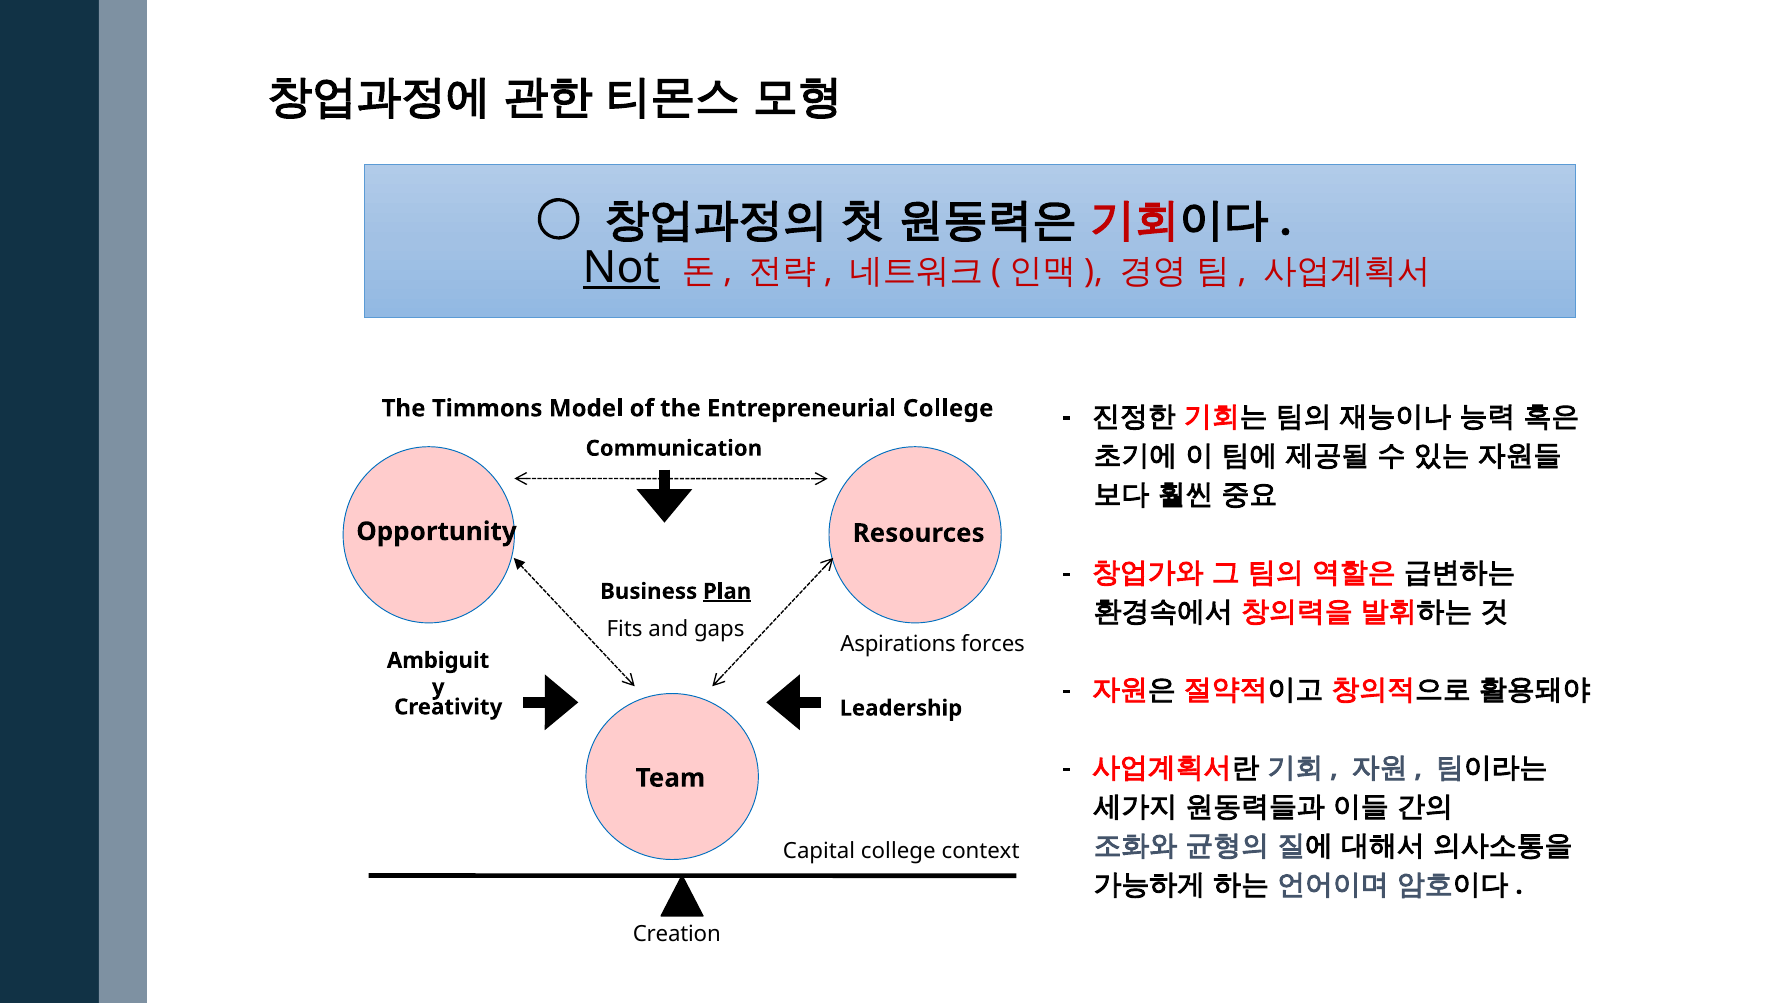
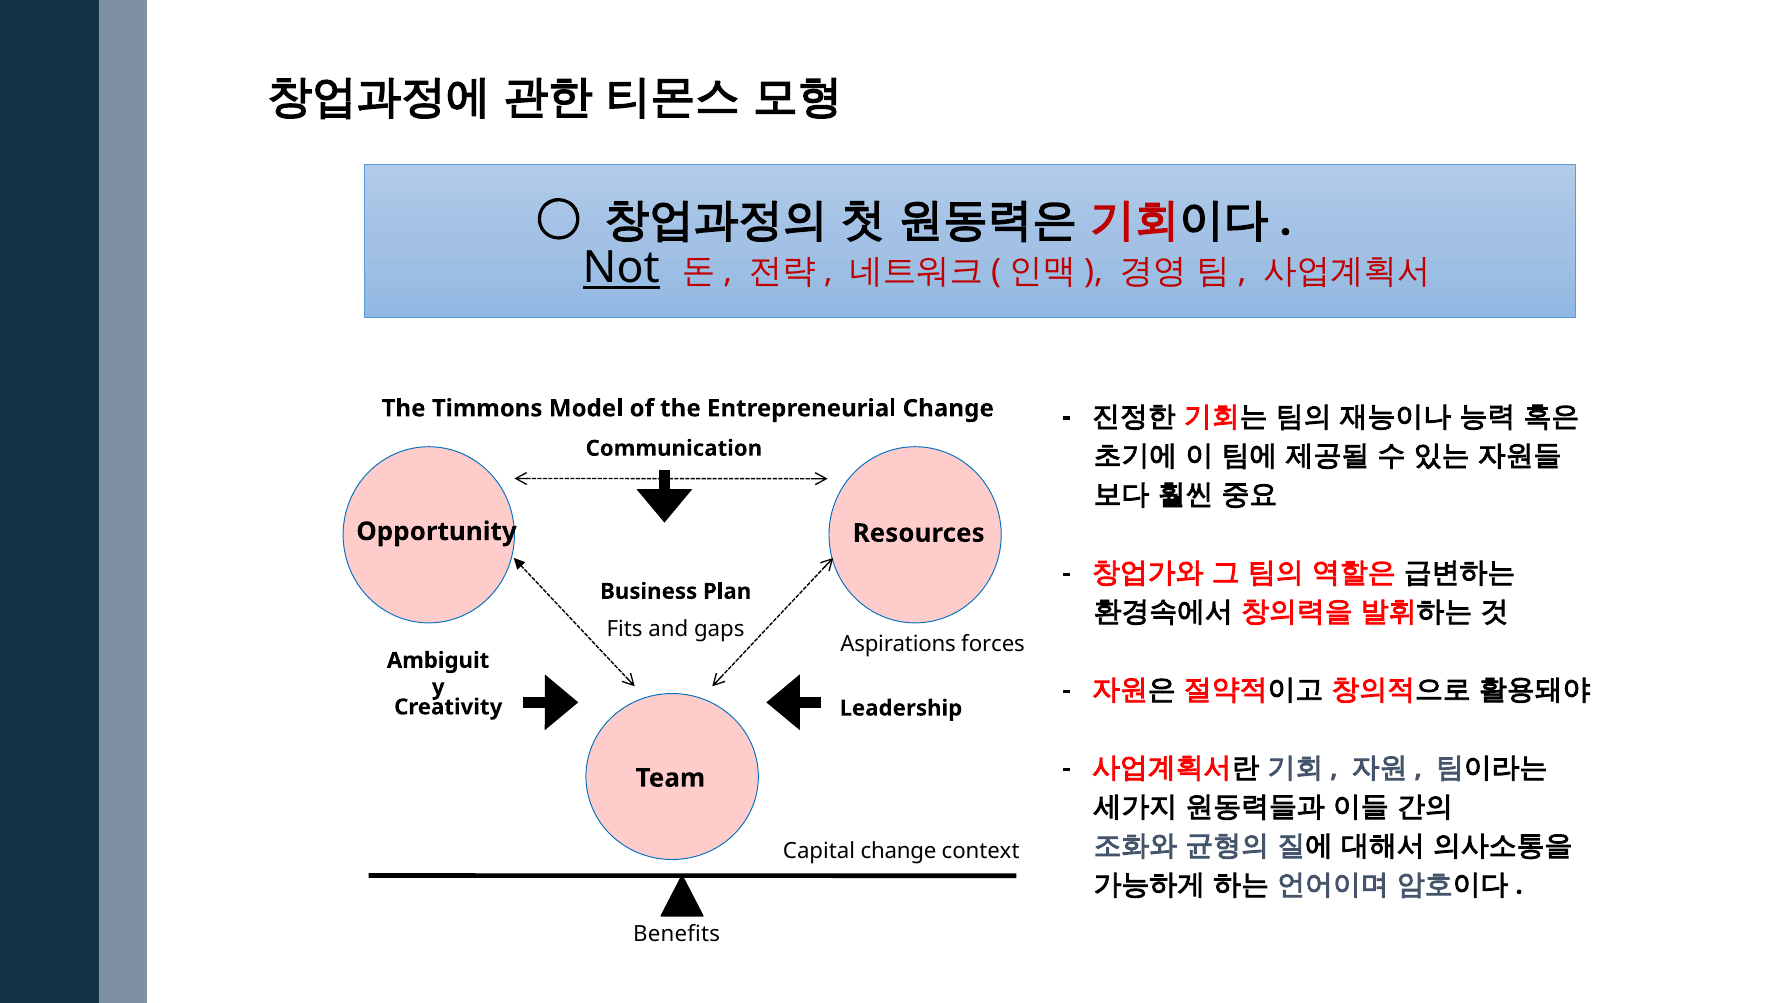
Entrepreneurial College: College -> Change (948, 408)
Plan underline: present -> none (727, 591)
Capital college: college -> change (898, 851)
Creation: Creation -> Benefits (677, 934)
